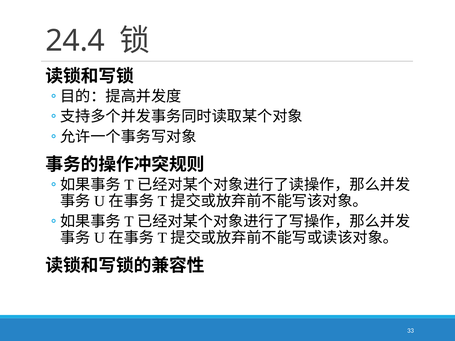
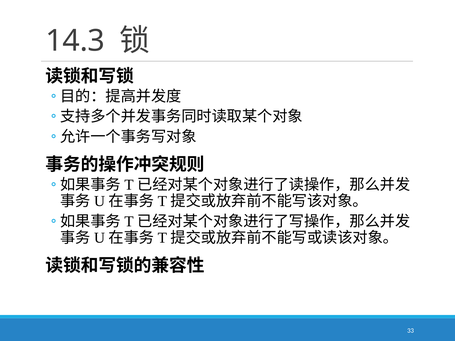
24.4: 24.4 -> 14.3 (75, 41)
